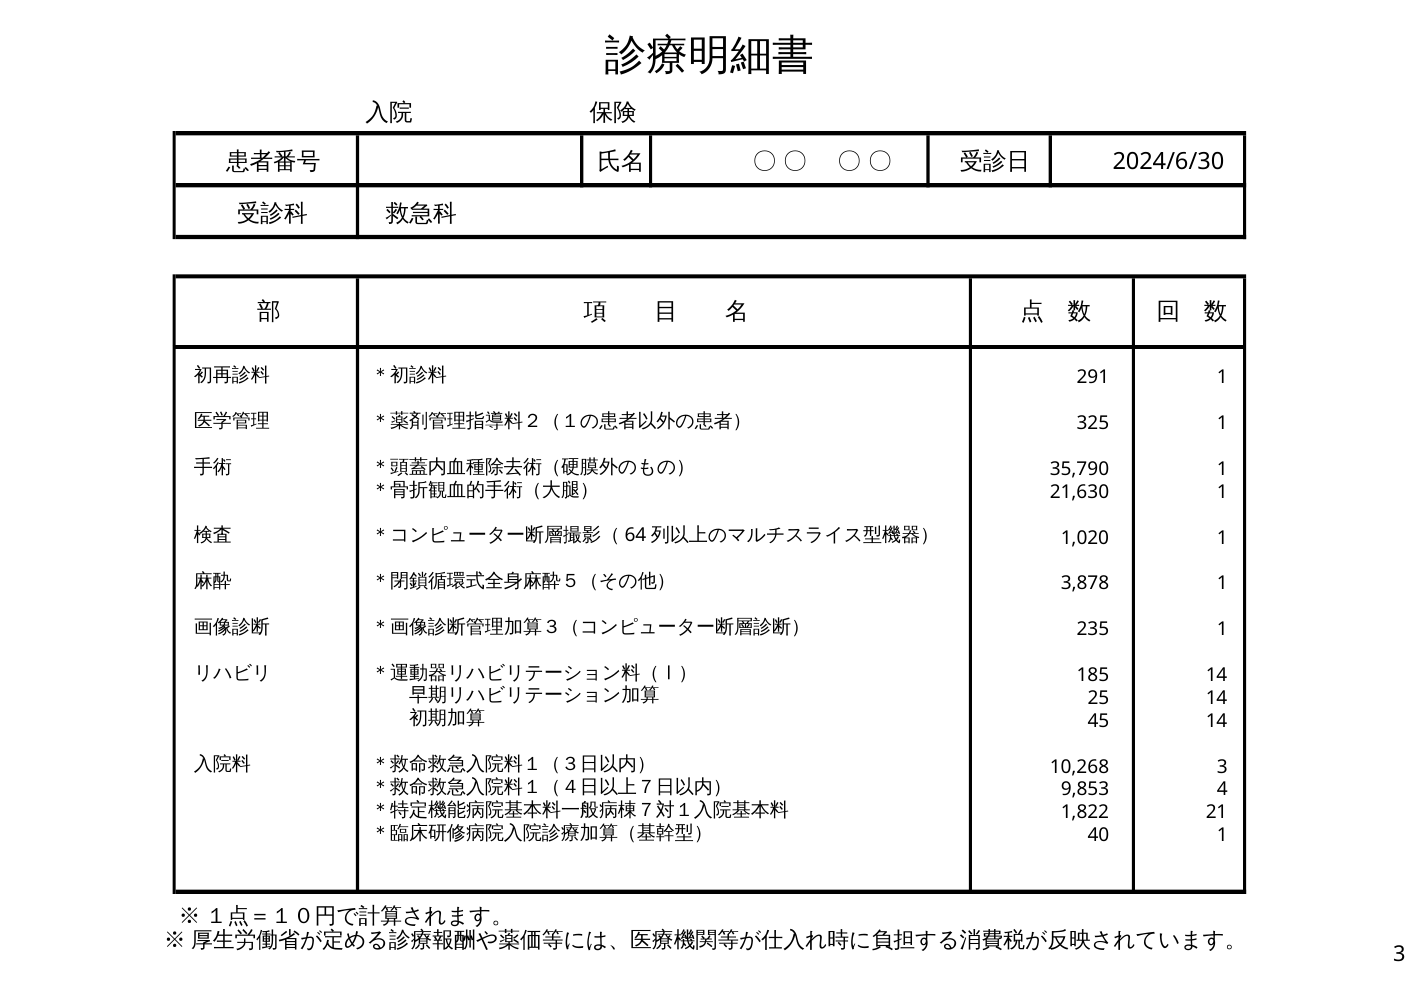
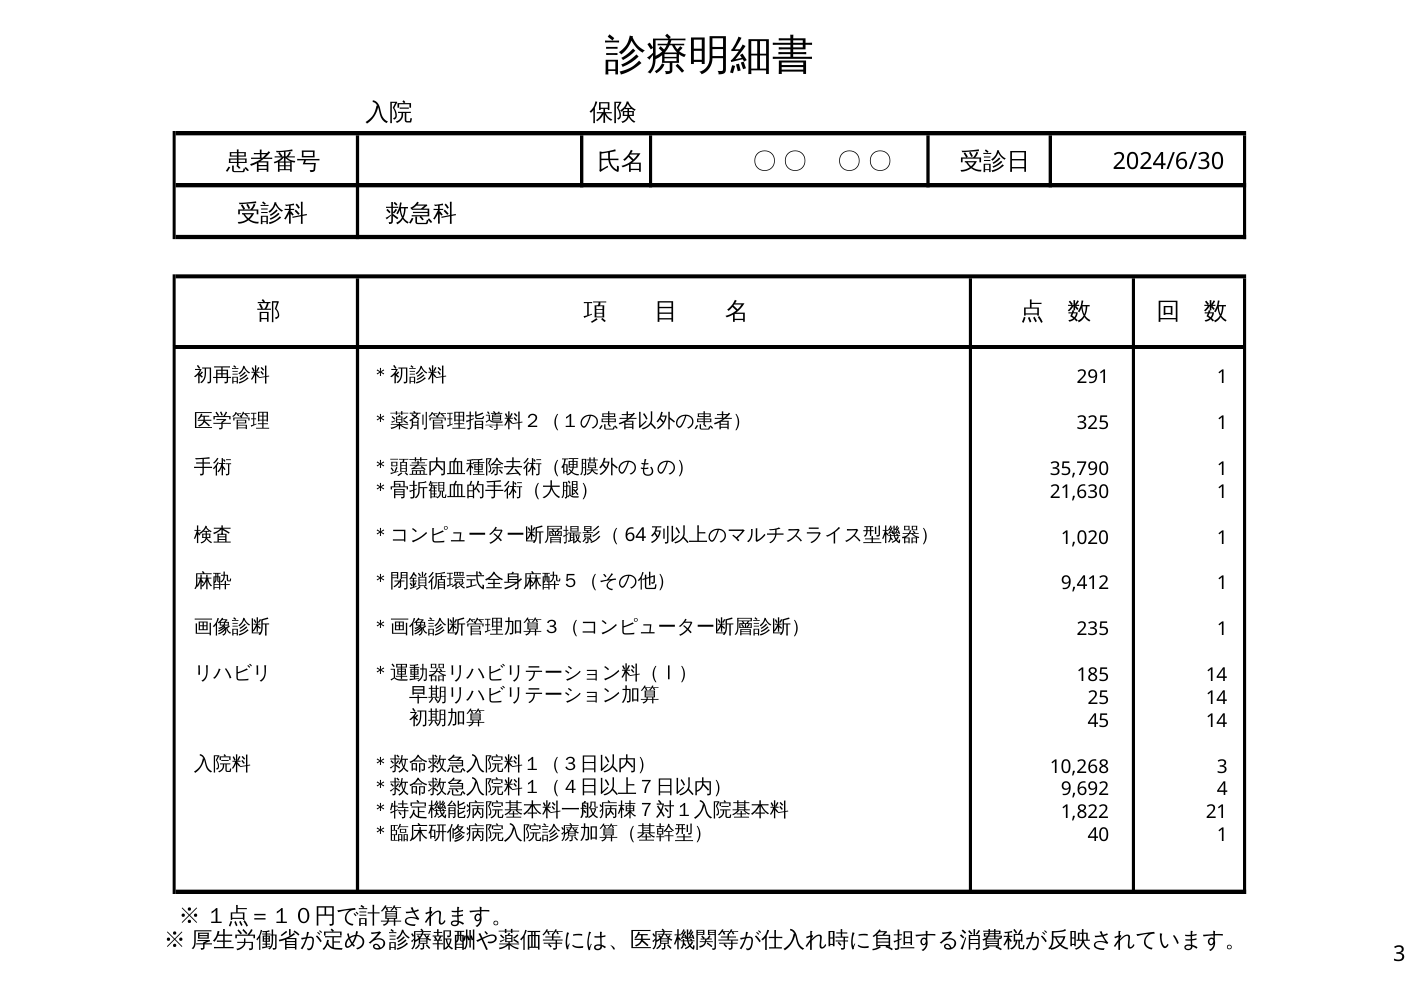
3,878: 3,878 -> 9,412 (1085, 584)
9,853: 9,853 -> 9,692 (1085, 790)
